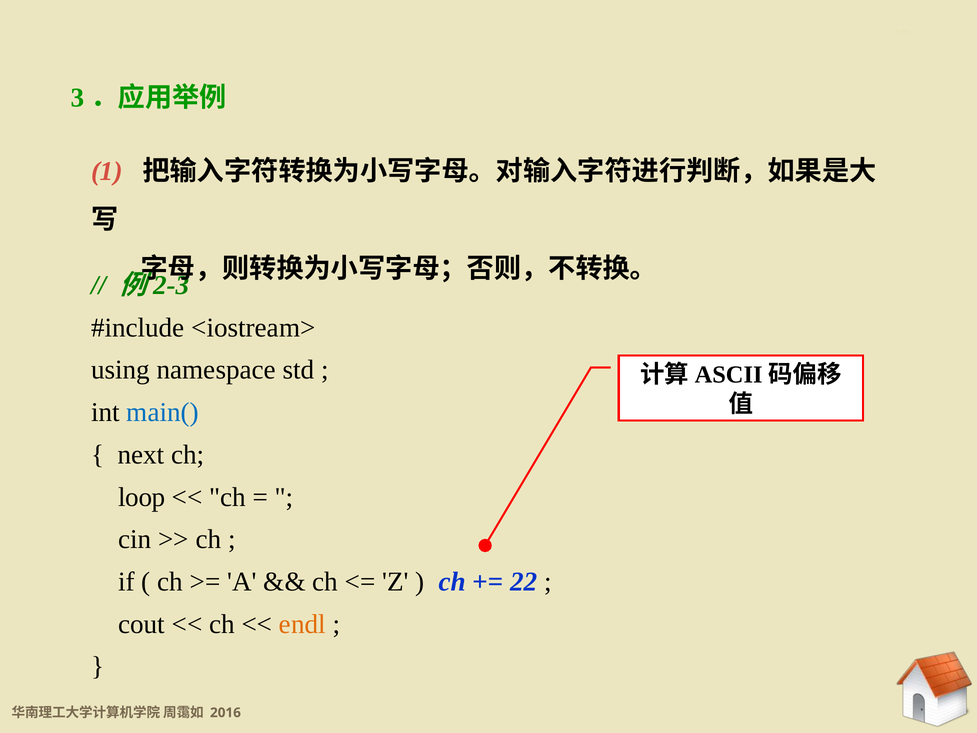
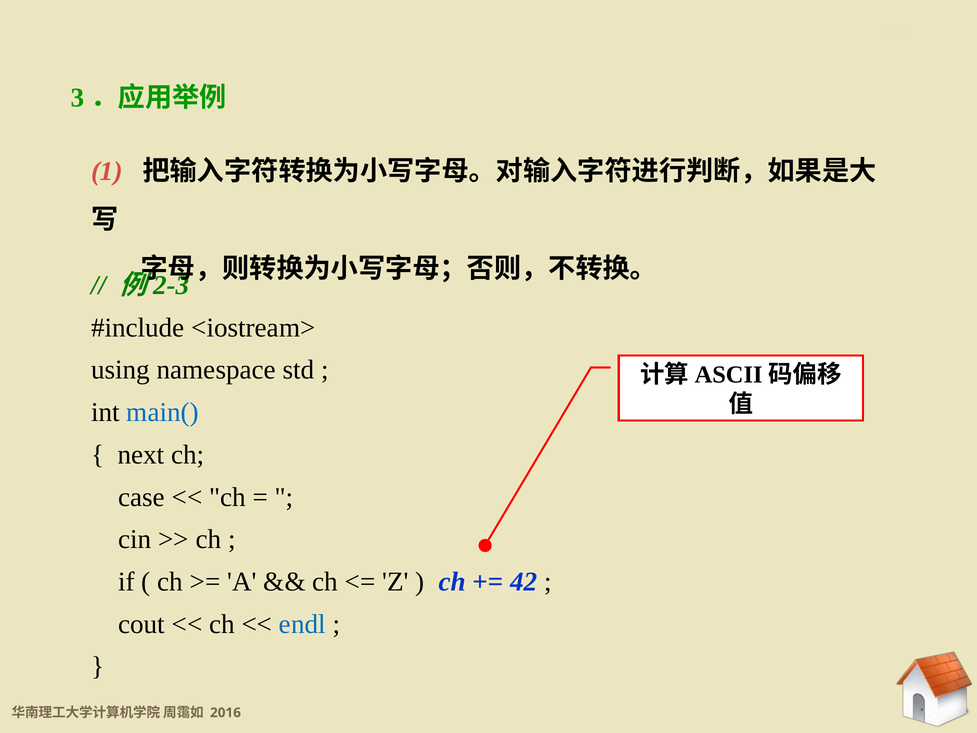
loop: loop -> case (142, 497)
22: 22 -> 42 (524, 582)
endl colour: orange -> blue (302, 624)
